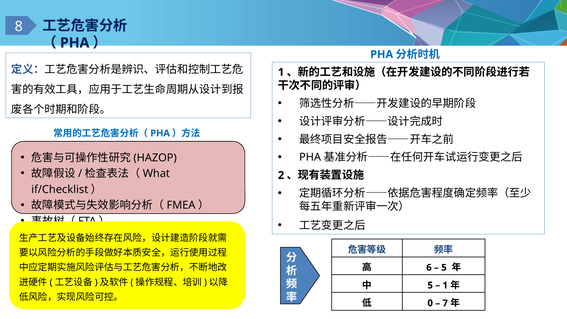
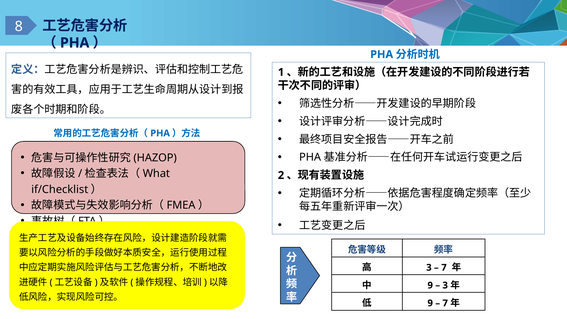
6: 6 -> 3 (429, 268)
5: 5 -> 7 (444, 268)
5: 5 -> 9 (430, 285)
1: 1 -> 3 (445, 285)
0: 0 -> 9 (430, 303)
